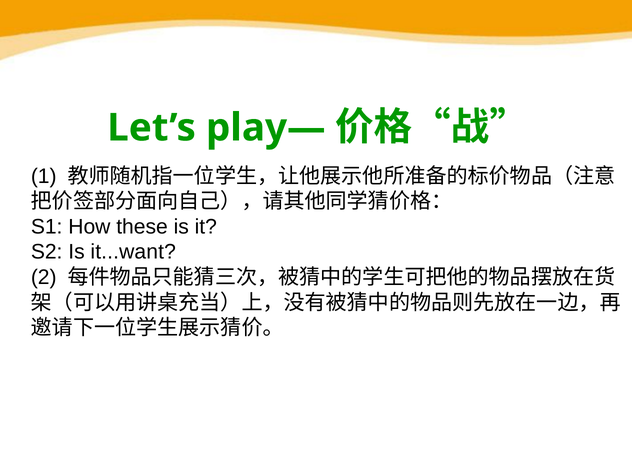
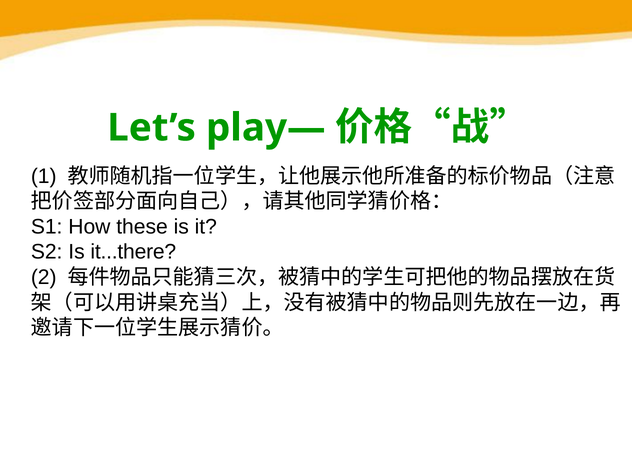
it...want: it...want -> it...there (133, 252)
